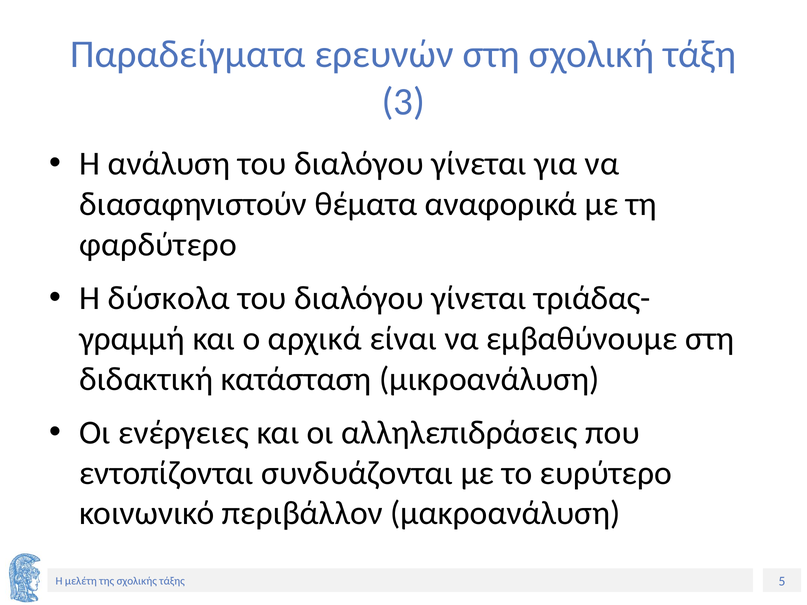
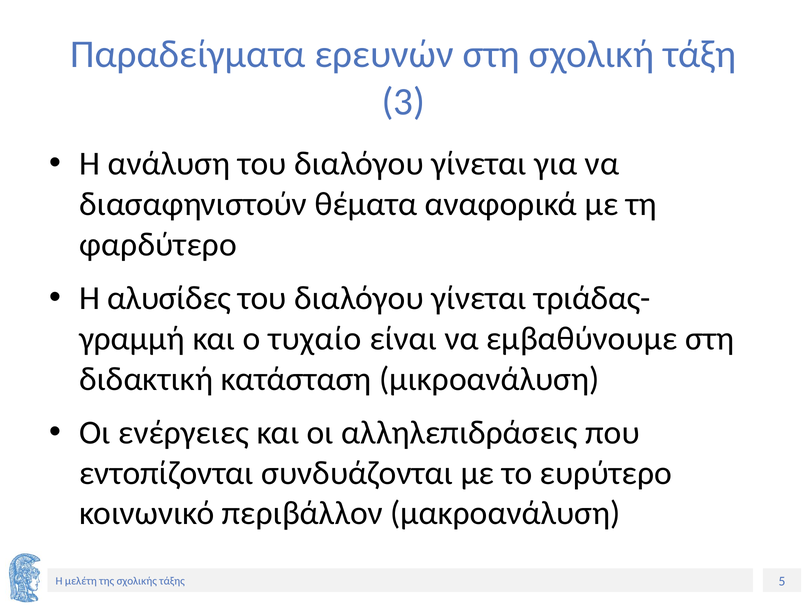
δύσκολα: δύσκολα -> αλυσίδες (169, 298)
αρχικά: αρχικά -> τυχαίο (315, 339)
